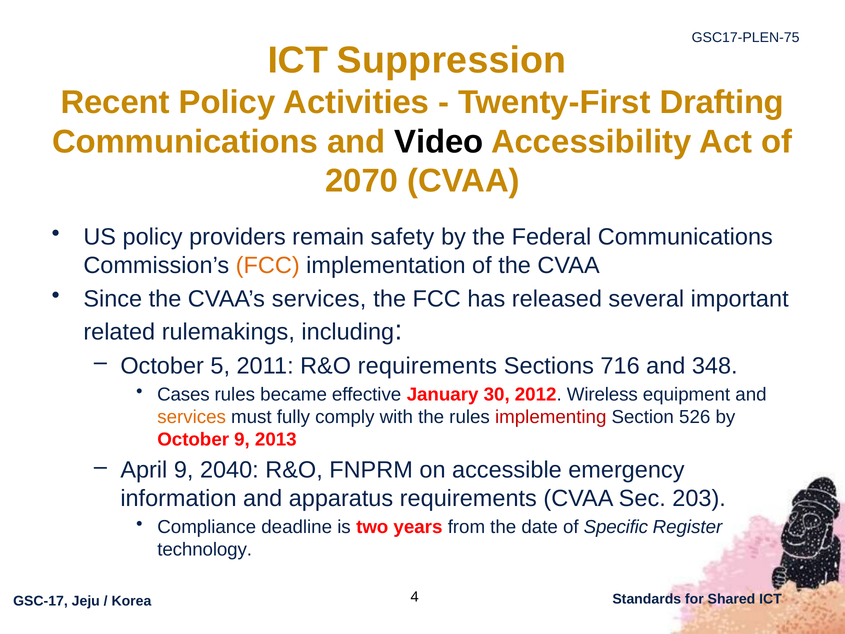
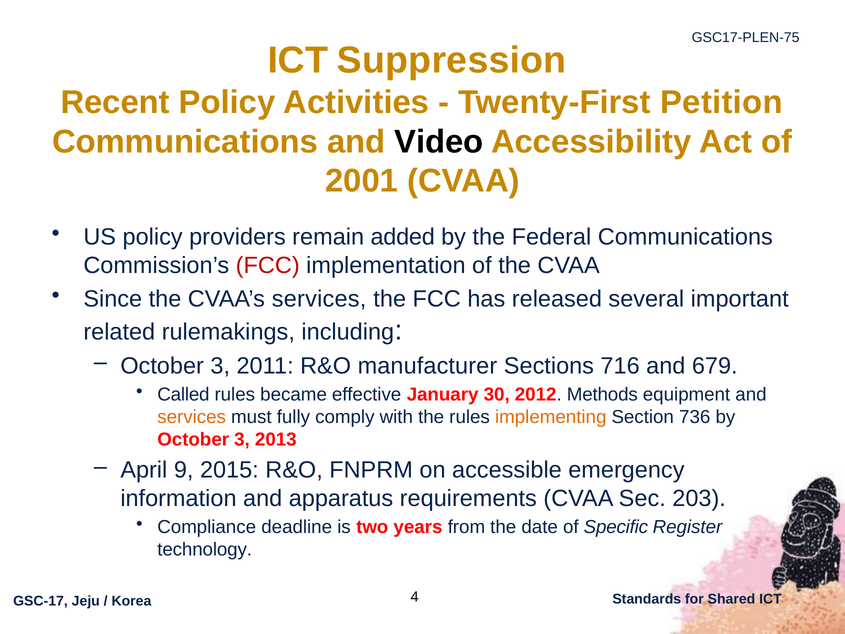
Drafting: Drafting -> Petition (722, 102)
2070: 2070 -> 2001 (362, 181)
safety: safety -> added (403, 237)
FCC colour: orange -> red (268, 265)
5: 5 -> 3 (220, 366)
R&O requirements: requirements -> manufacturer (427, 366)
348: 348 -> 679 (715, 366)
Cases: Cases -> Called (183, 394)
Wireless: Wireless -> Methods (602, 394)
implementing colour: red -> orange (551, 417)
526: 526 -> 736 (695, 417)
9: 9 -> 3 (242, 439)
2040: 2040 -> 2015 (229, 470)
